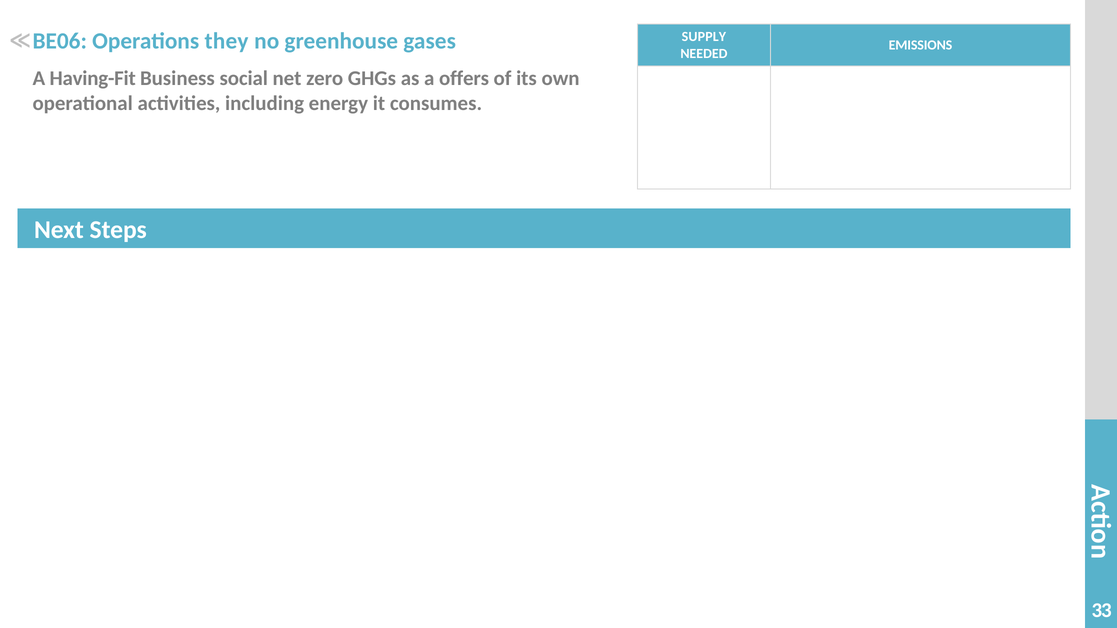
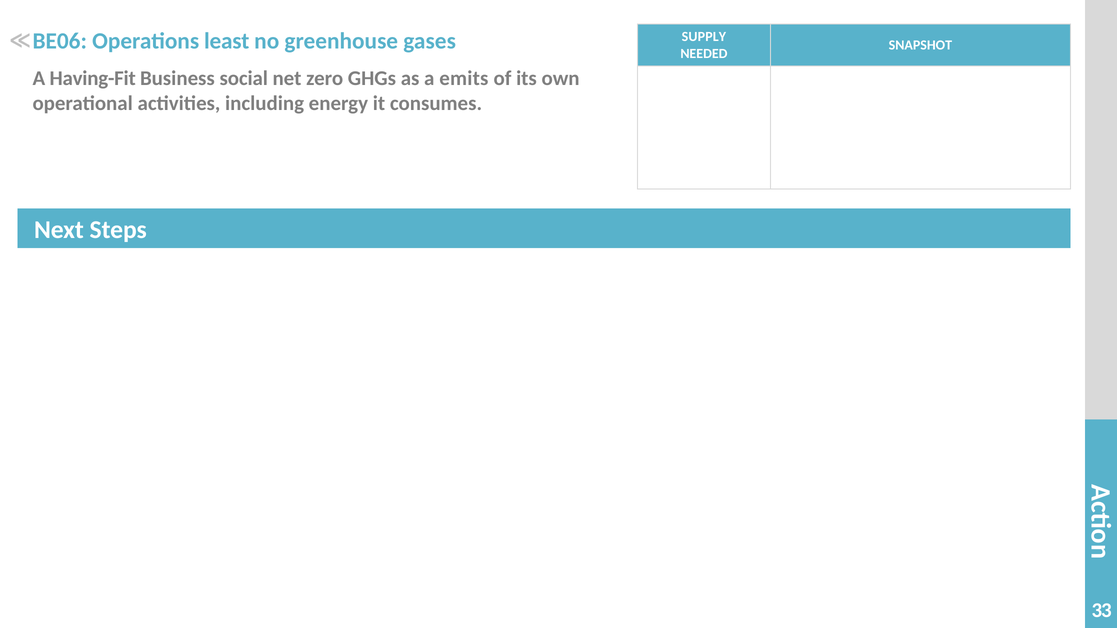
they: they -> least (227, 41)
EMISSIONS: EMISSIONS -> SNAPSHOT (920, 45)
offers: offers -> emits (464, 78)
